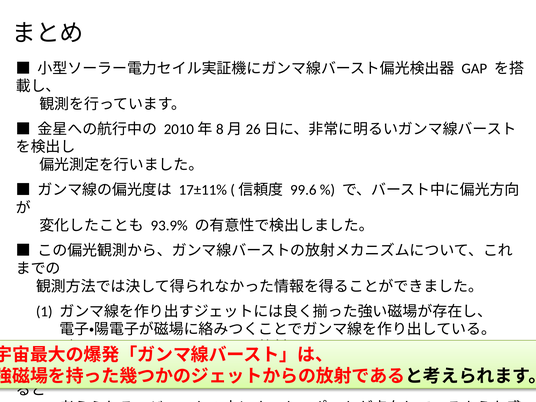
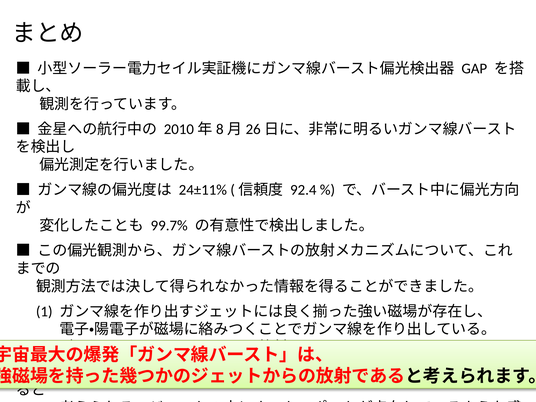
17±11%: 17±11% -> 24±11% (203, 190)
99.6: 99.6 -> 92.4 (303, 190)
93.9%: 93.9% -> 99.7% (169, 226)
